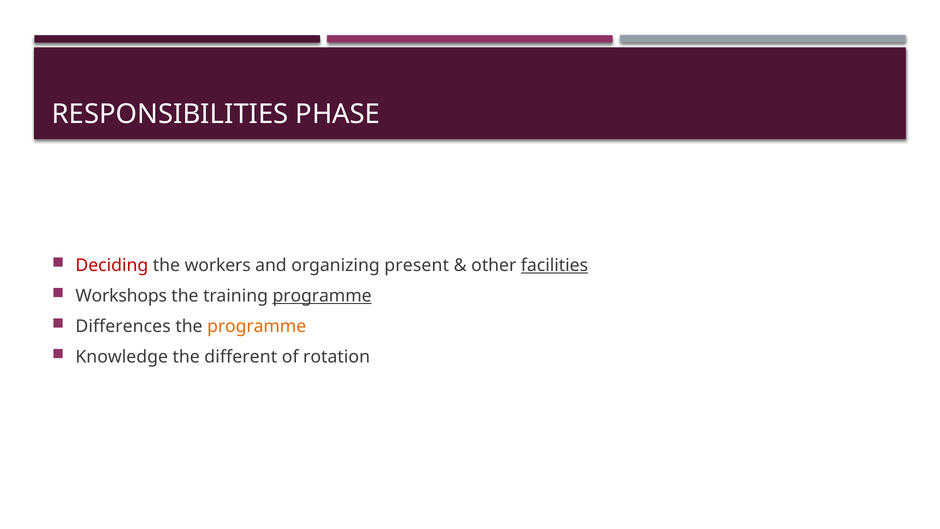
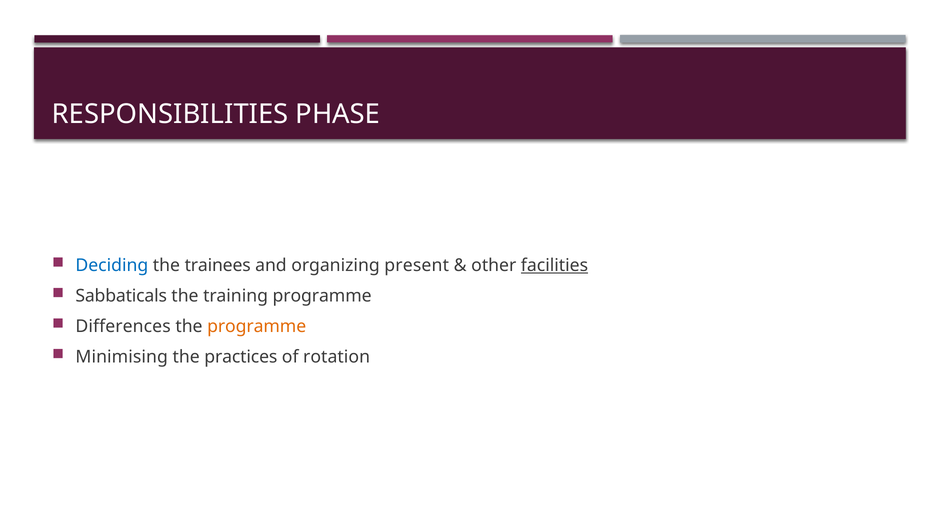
Deciding colour: red -> blue (112, 265)
workers: workers -> trainees (218, 265)
Workshops: Workshops -> Sabbaticals (121, 296)
programme underline: present -> none (322, 296)
Knowledge: Knowledge -> Minimising (122, 357)
different: different -> practices (241, 357)
